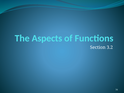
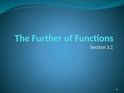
Aspects: Aspects -> Further (47, 38)
